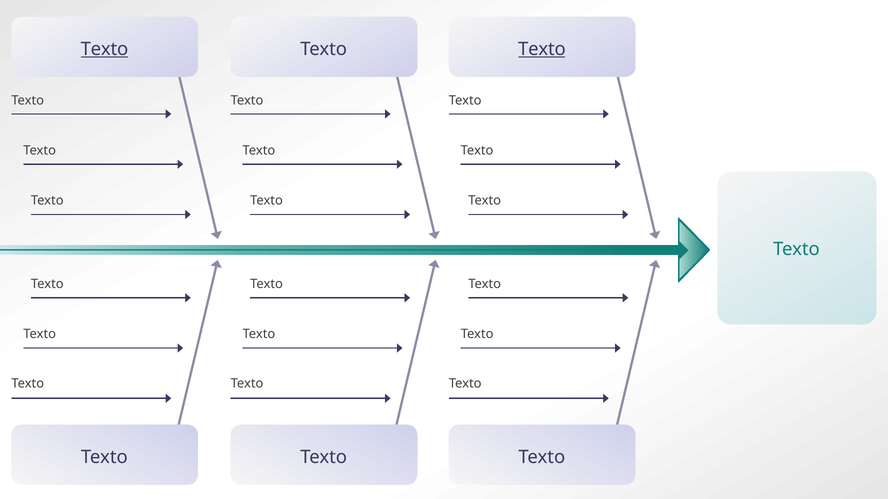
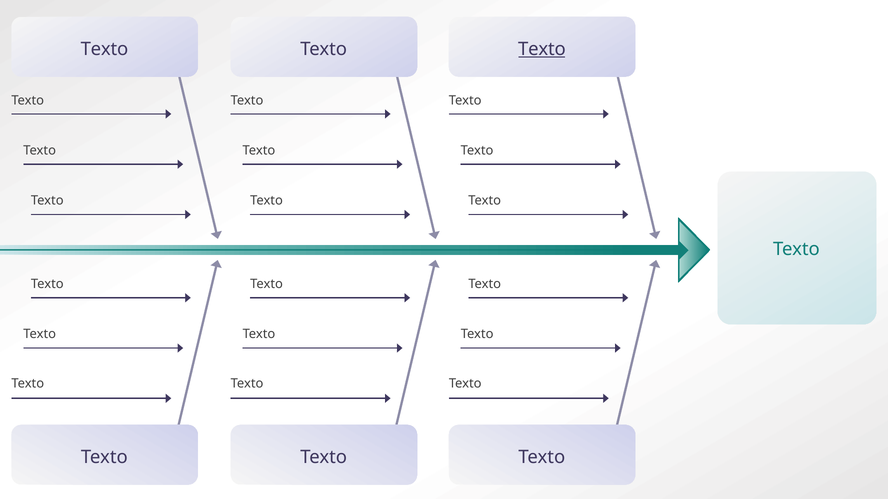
Texto underline: present -> none (104, 49)
